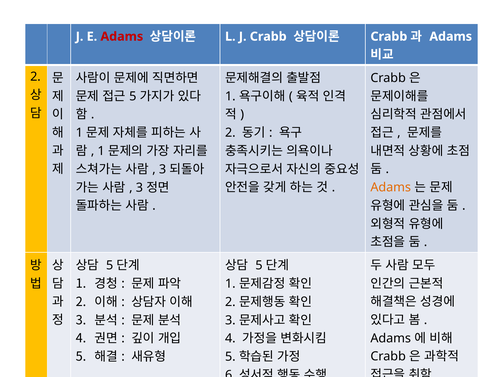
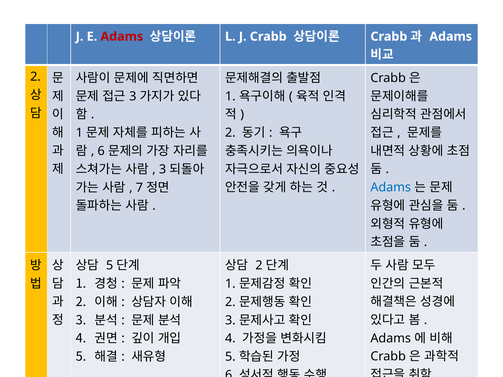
5: 5 -> 3 (133, 96)
1: 1 -> 6 (101, 151)
3: 3 -> 7 (139, 188)
Adams colour: orange -> blue (391, 188)
5: 5 -> 2 (259, 266)
